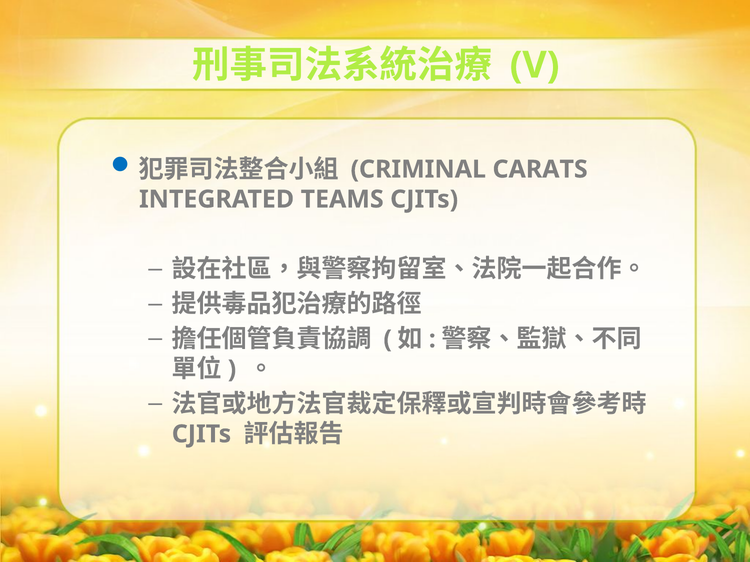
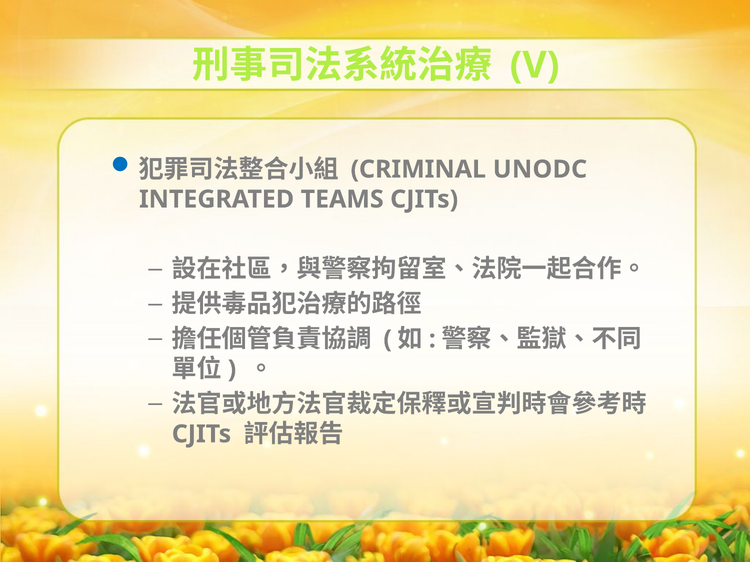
CARATS: CARATS -> UNODC (540, 169)
